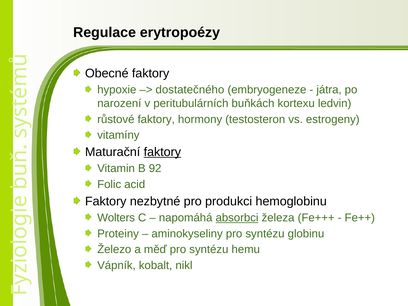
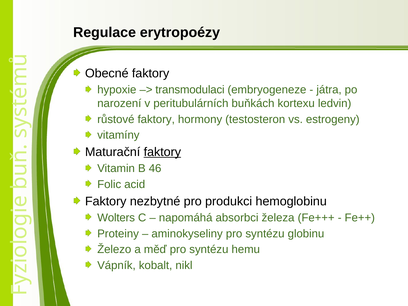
dostatečného: dostatečného -> transmodulaci (190, 90)
92: 92 -> 46 (155, 169)
absorbci underline: present -> none (237, 218)
